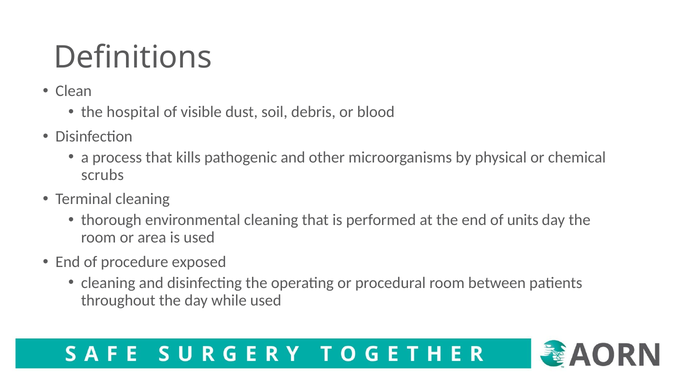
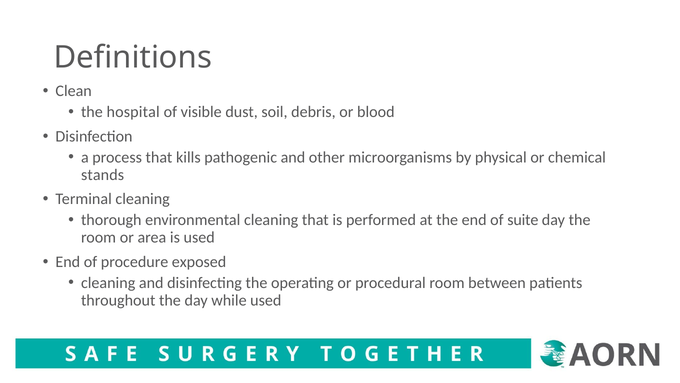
scrubs: scrubs -> stands (103, 174)
units: units -> suite (523, 220)
